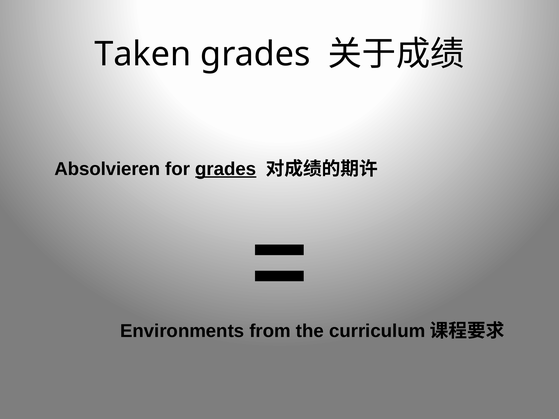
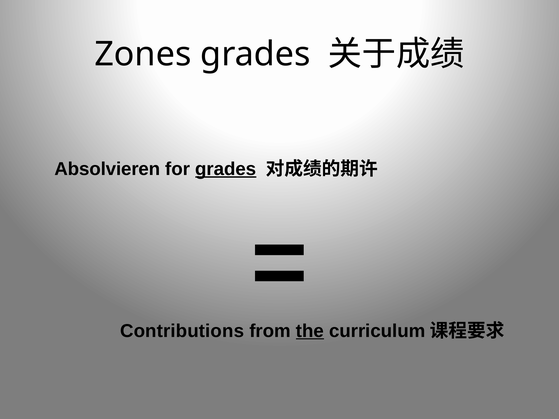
Taken: Taken -> Zones (143, 54)
Environments: Environments -> Contributions (182, 331)
the underline: none -> present (310, 331)
